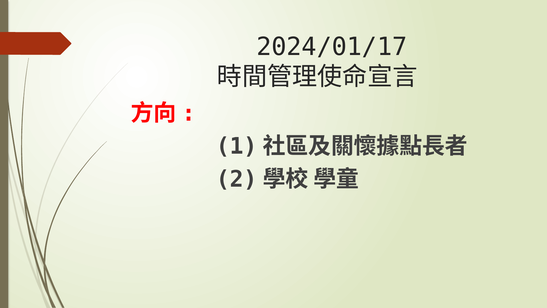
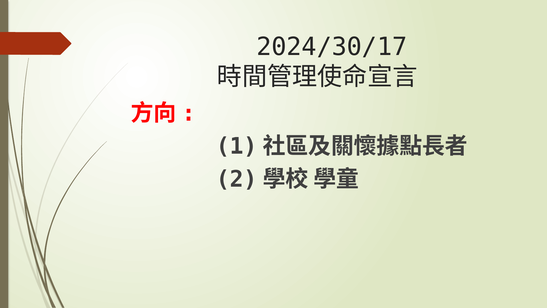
2024/01/17: 2024/01/17 -> 2024/30/17 (332, 47)
